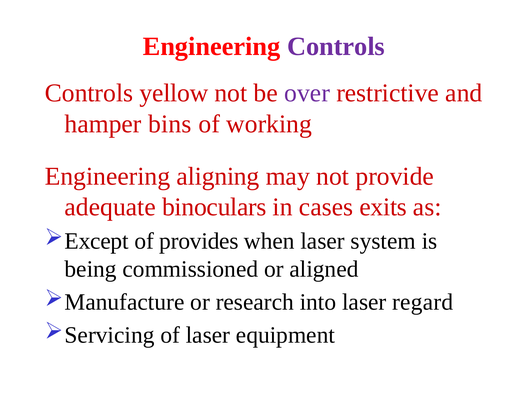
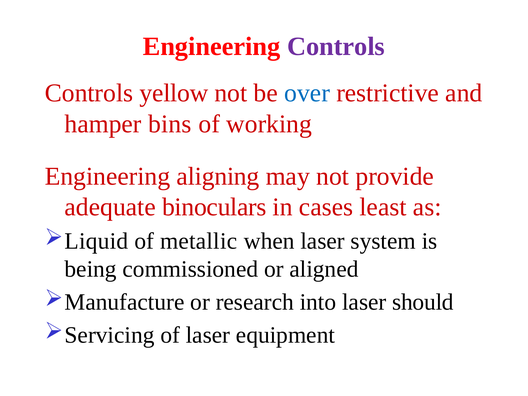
over colour: purple -> blue (307, 93)
exits: exits -> least (383, 207)
Except: Except -> Liquid (96, 241)
provides: provides -> metallic (199, 241)
regard: regard -> should (423, 302)
